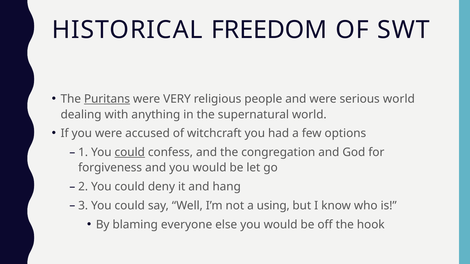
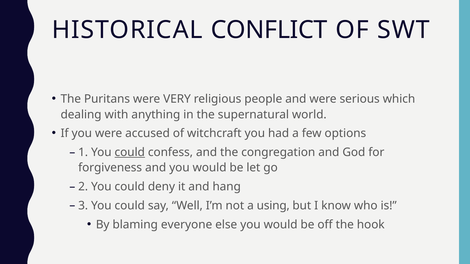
FREEDOM: FREEDOM -> CONFLICT (269, 30)
Puritans underline: present -> none (107, 99)
serious world: world -> which (399, 99)
